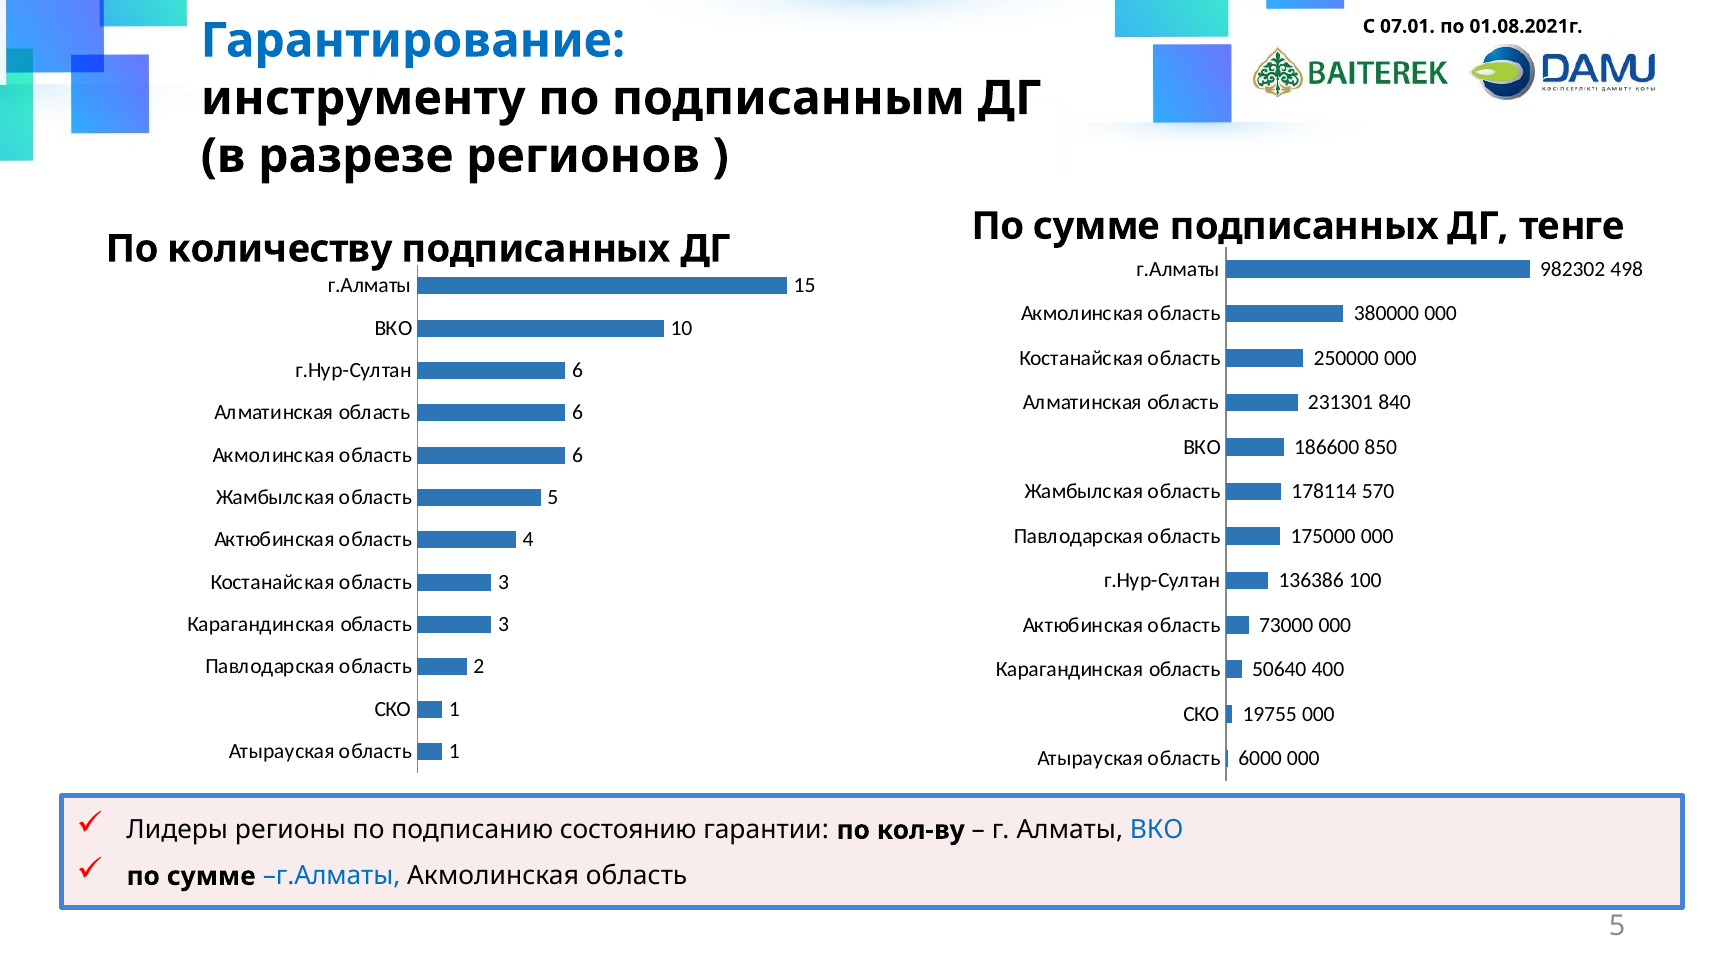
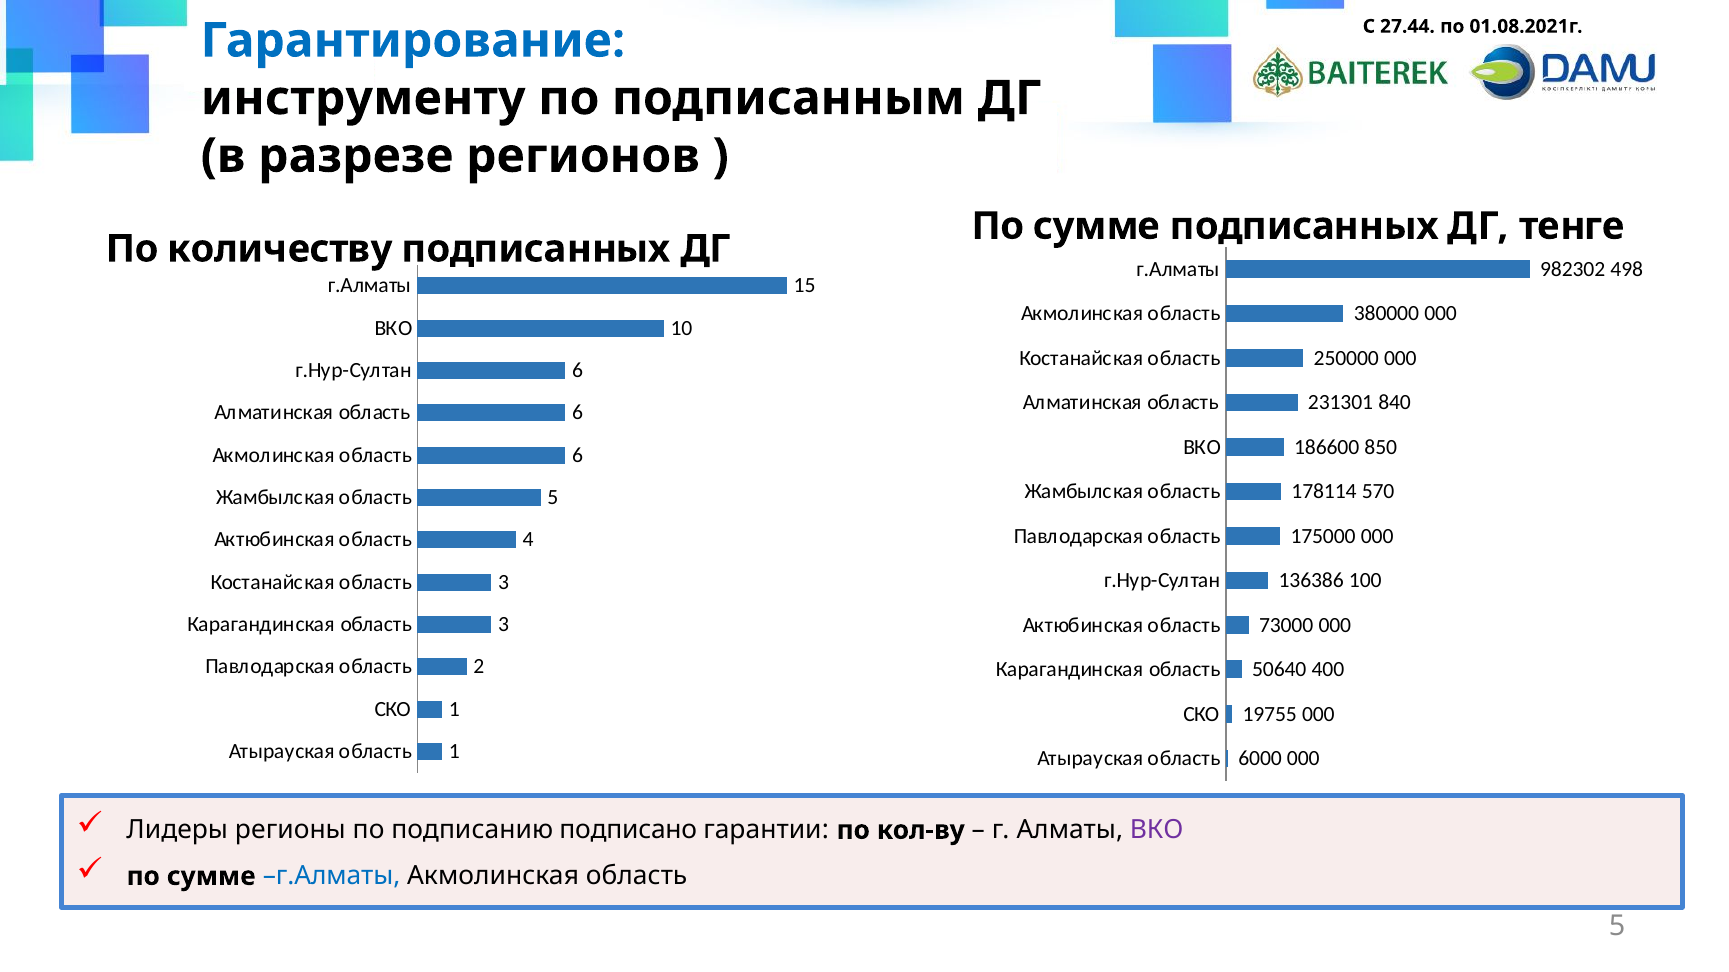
07.01: 07.01 -> 27.44 (1407, 26)
состоянию: состоянию -> подписано (628, 831)
ВКО colour: blue -> purple (1157, 831)
